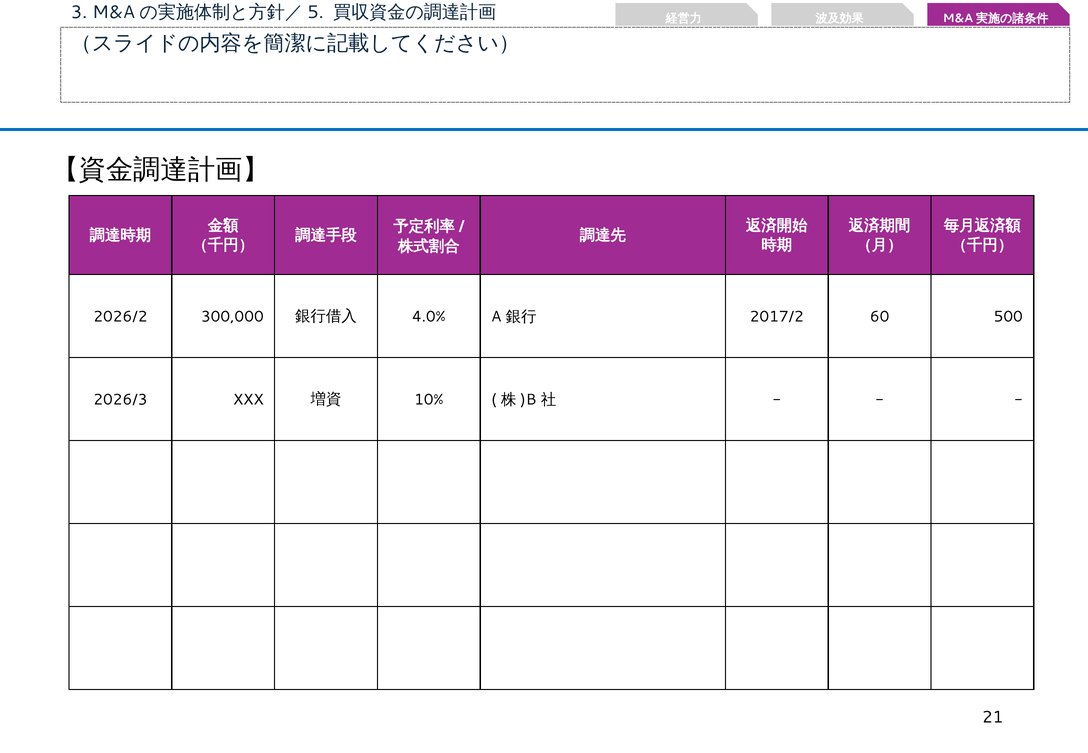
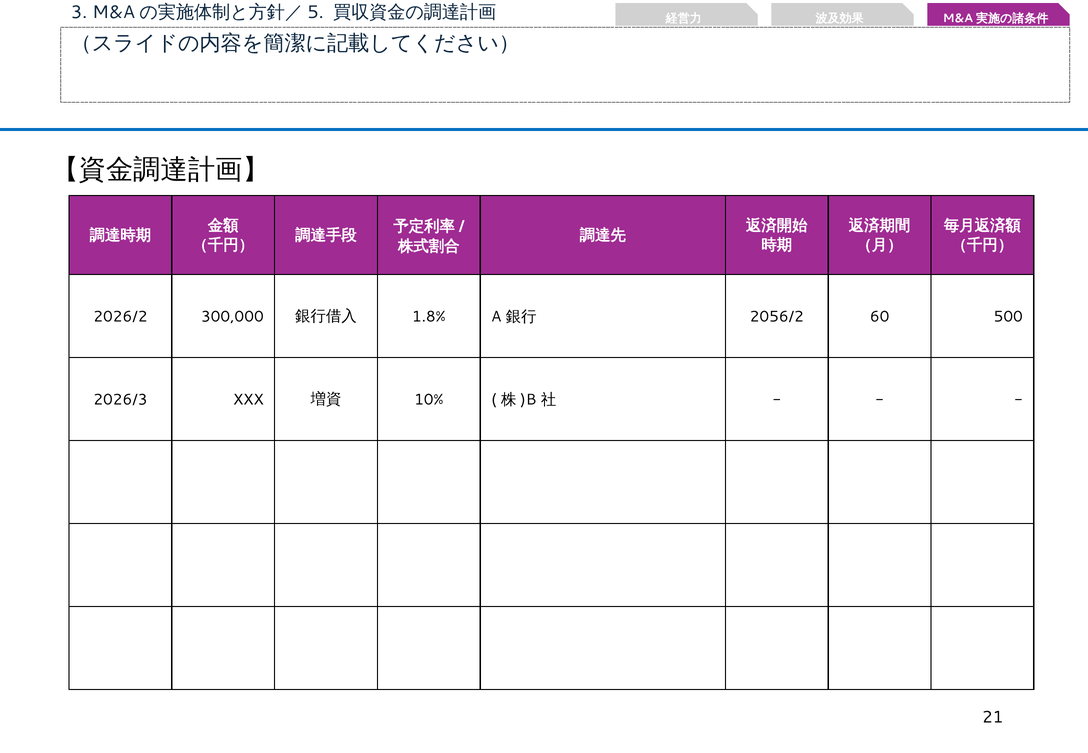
4.0%: 4.0% -> 1.8% (429, 317)
2017/2: 2017/2 -> 2056/2 (777, 317)
